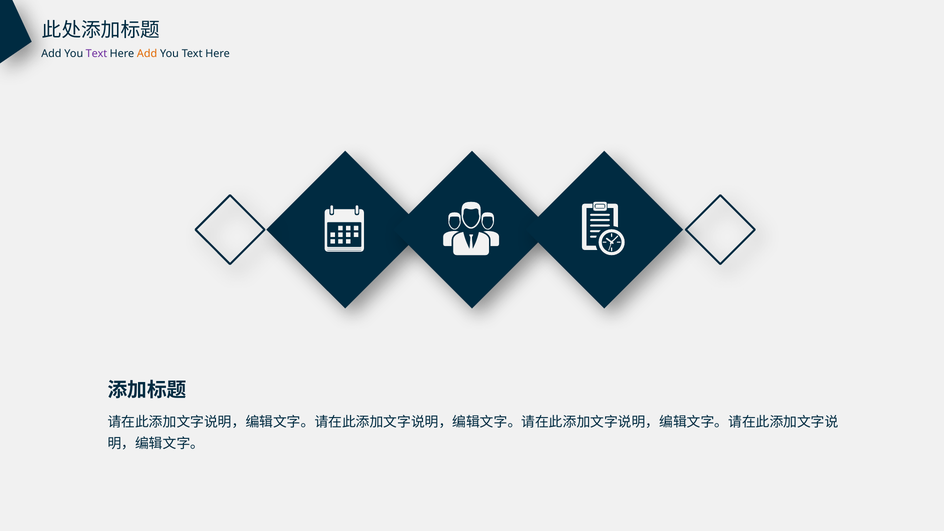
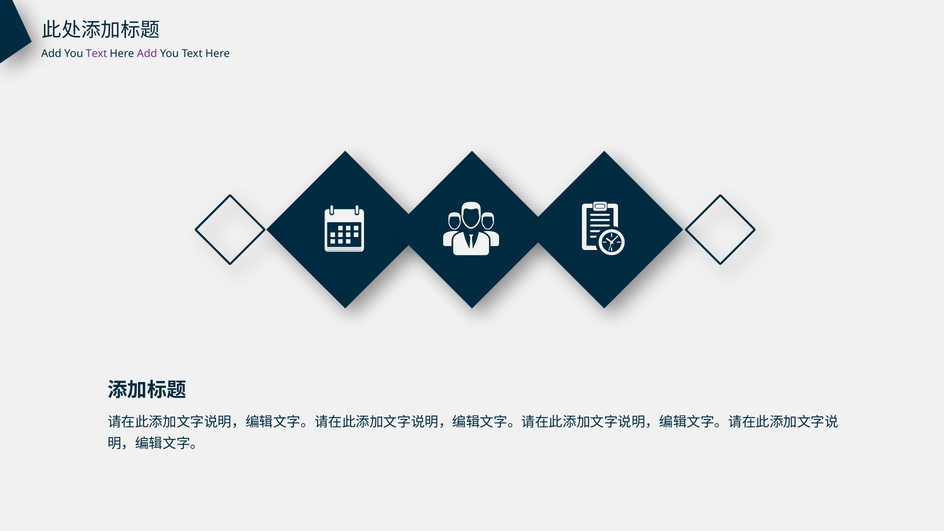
Add colour: orange -> purple (147, 54)
